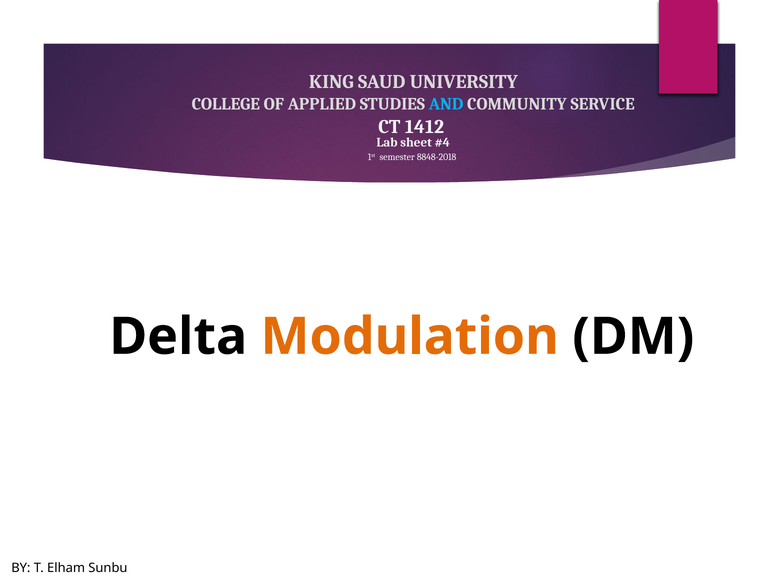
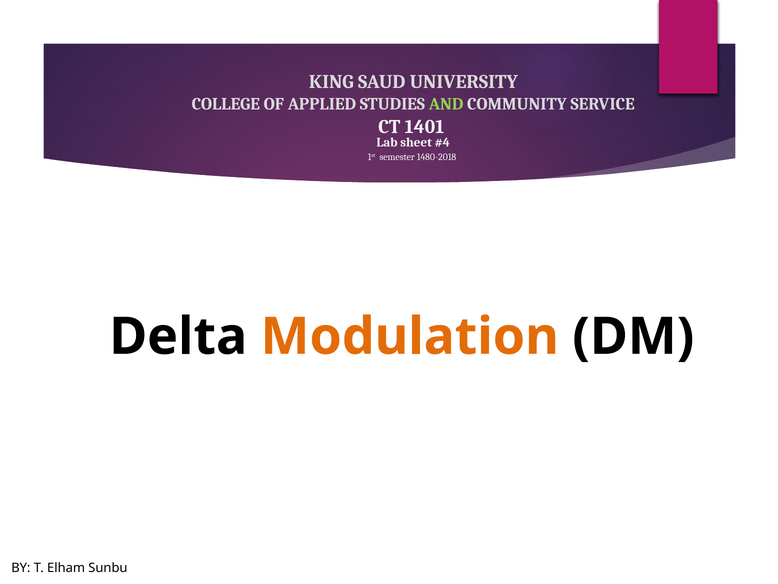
AND colour: light blue -> light green (446, 104)
1412: 1412 -> 1401 (424, 127)
8848-2018: 8848-2018 -> 1480-2018 (437, 157)
